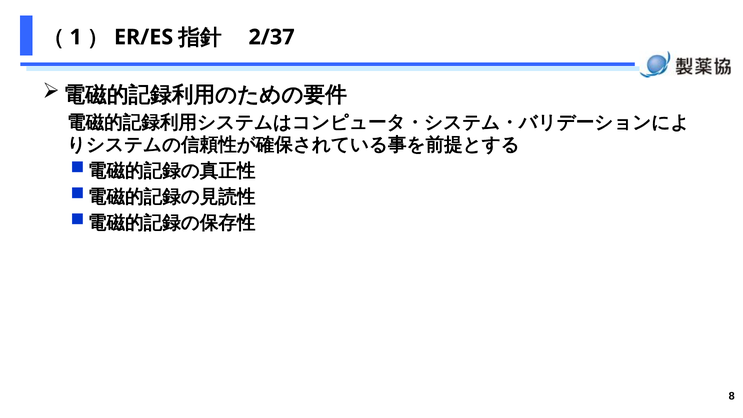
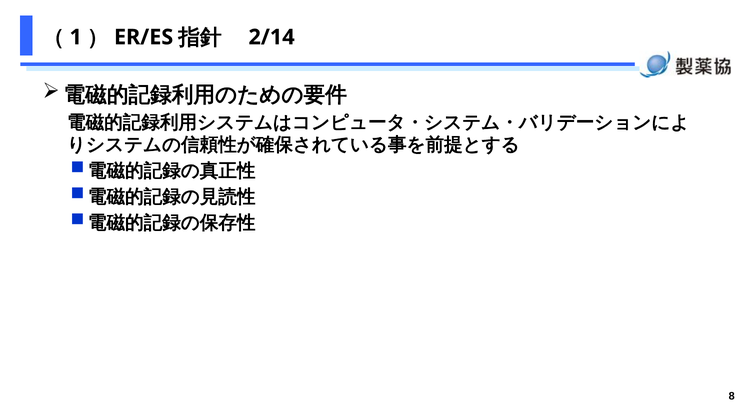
2/37: 2/37 -> 2/14 (272, 37)
